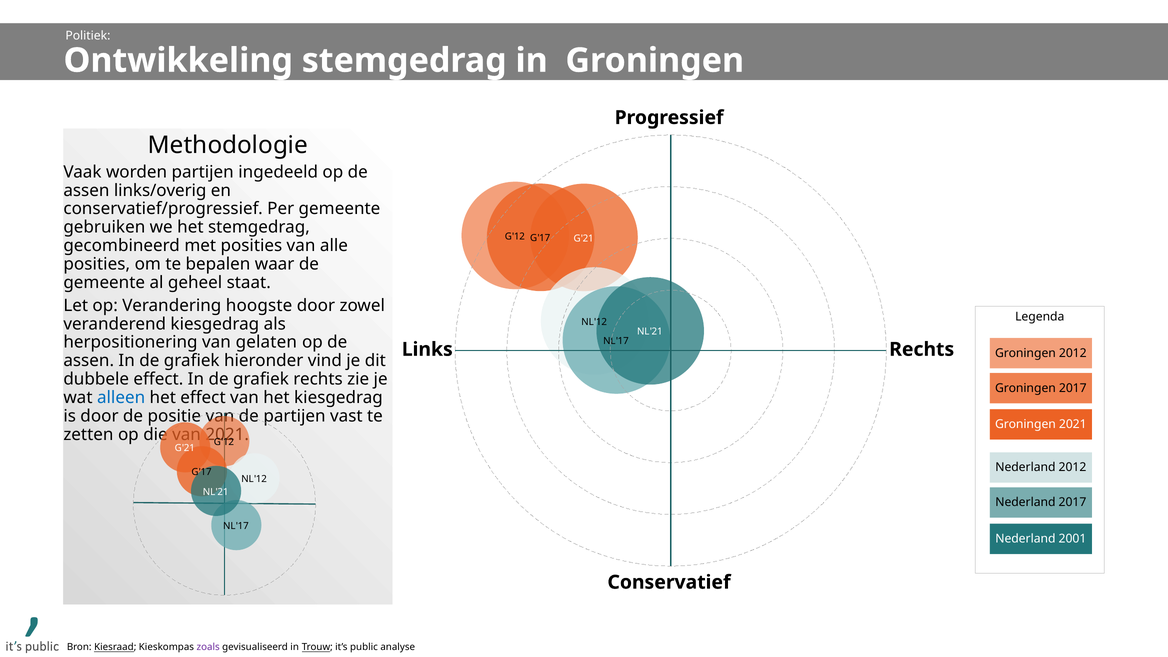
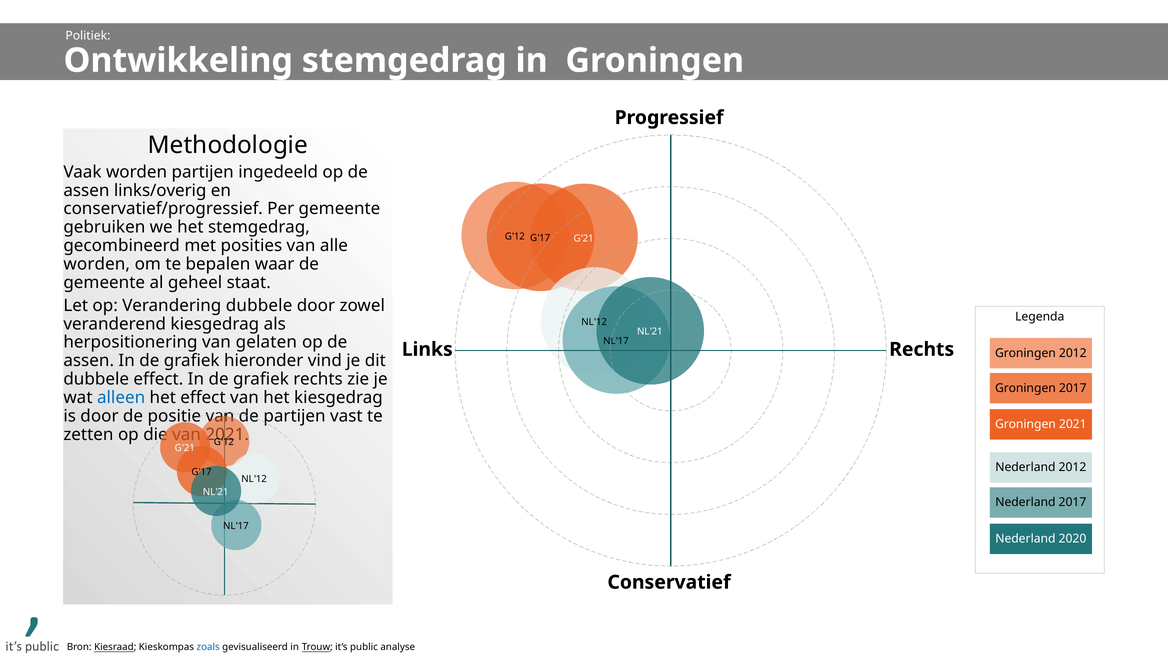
posities: posities -> worden (97, 264)
Verandering hoogste: hoogste -> dubbele (259, 305)
2001: 2001 -> 2020 (1072, 539)
zoals colour: purple -> blue (208, 647)
